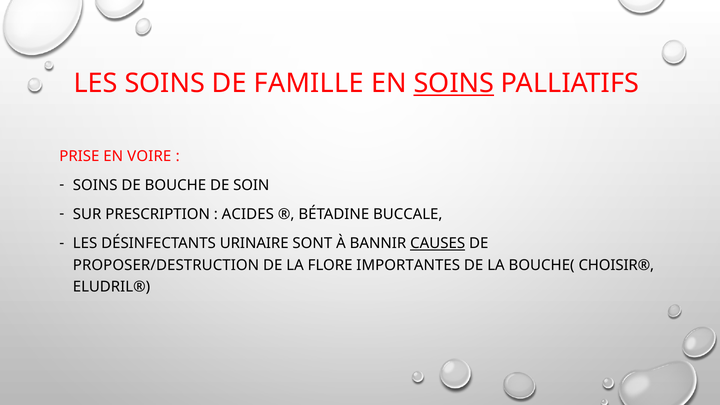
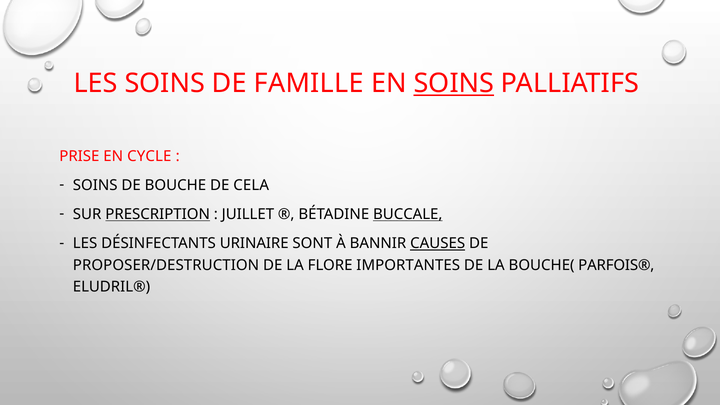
VOIRE: VOIRE -> CYCLE (149, 156)
SOIN: SOIN -> CELA (251, 185)
PRESCRIPTION underline: none -> present (158, 214)
ACIDES: ACIDES -> JUILLET (248, 214)
BUCCALE underline: none -> present (408, 214)
CHOISIR®: CHOISIR® -> PARFOIS® (616, 265)
